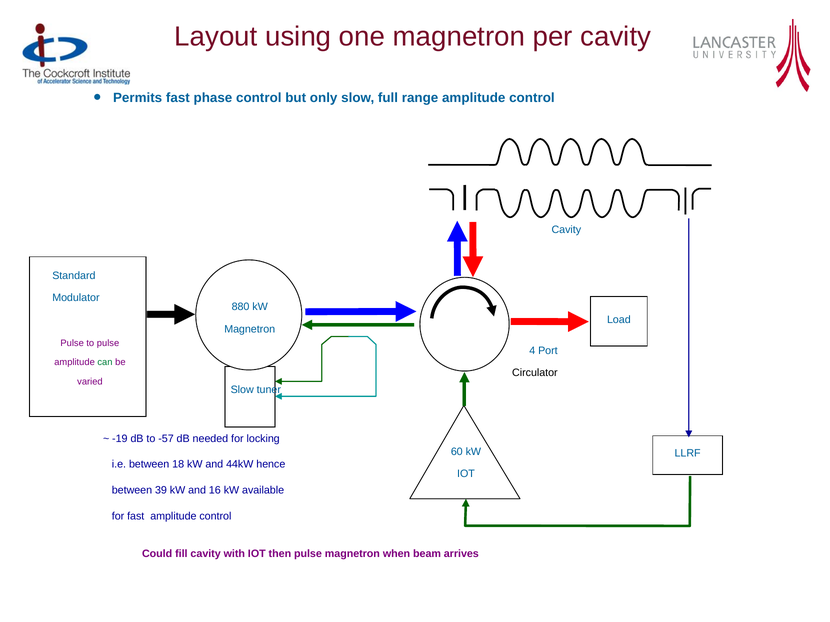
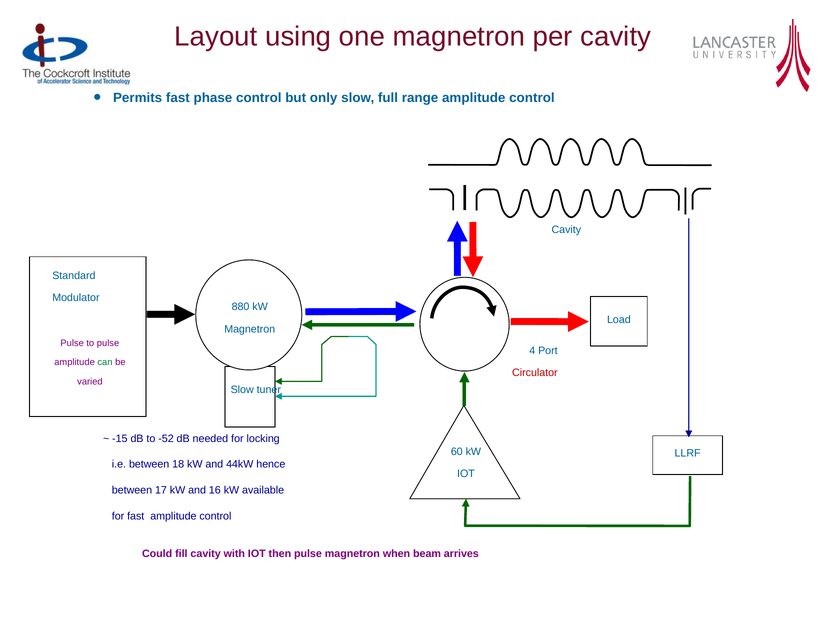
Circulator colour: black -> red (535, 373)
-19: -19 -> -15 (120, 439)
-57: -57 -> -52 (166, 439)
39: 39 -> 17 (161, 491)
